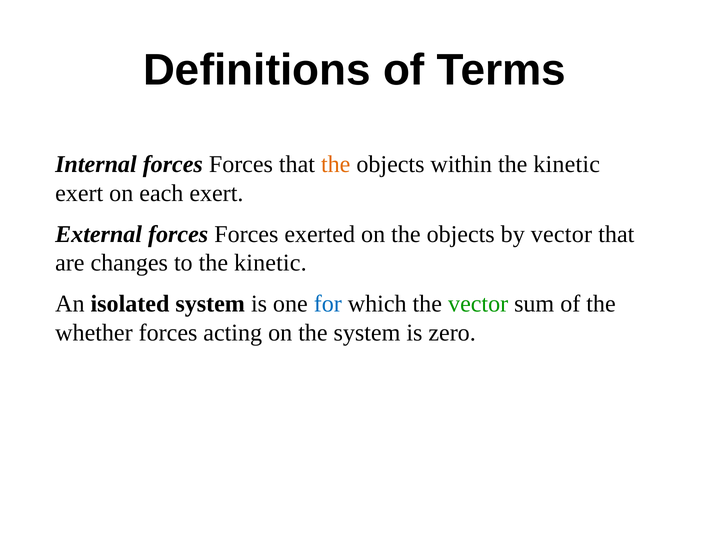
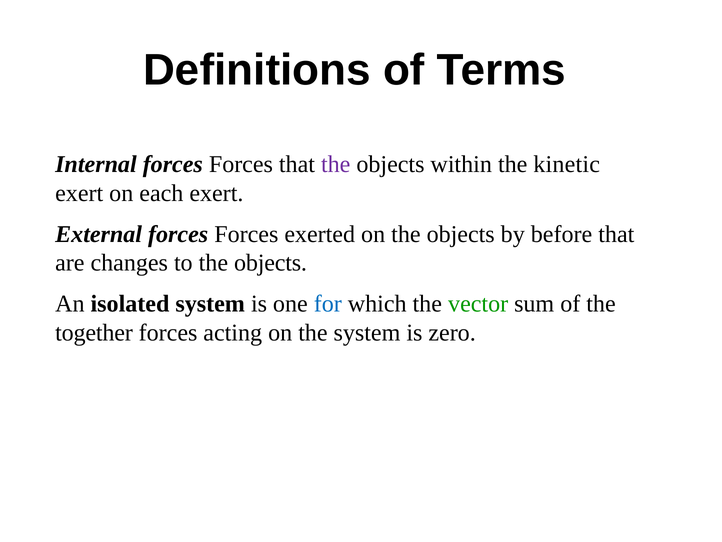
the colour: orange -> purple (336, 164)
by vector: vector -> before (562, 234)
to the kinetic: kinetic -> objects (271, 263)
whether: whether -> together (94, 333)
